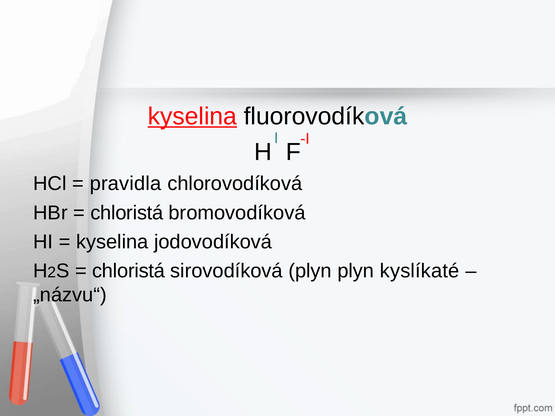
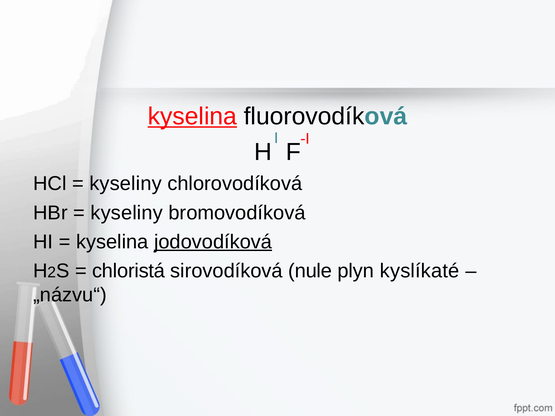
pravidla: pravidla -> kyseliny (126, 184)
chloristá: chloristá -> kyseliny (127, 213)
jodovodíková underline: none -> present (213, 242)
sirovodíková plyn: plyn -> nule (310, 271)
